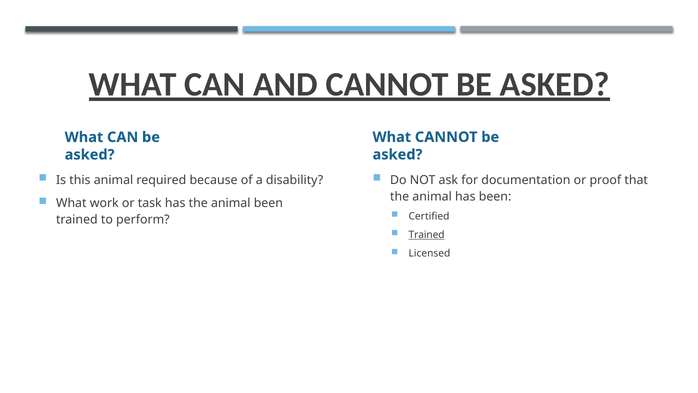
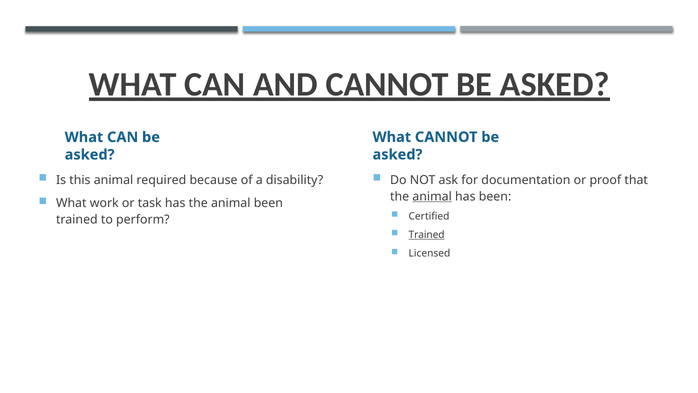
animal underline: none -> present (432, 196)
